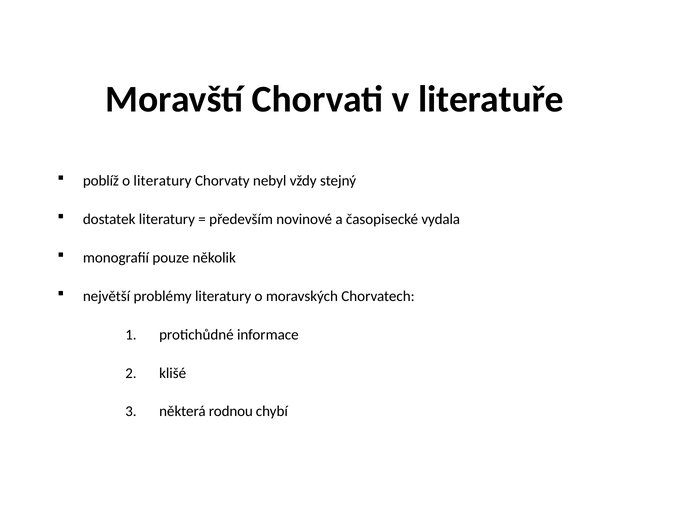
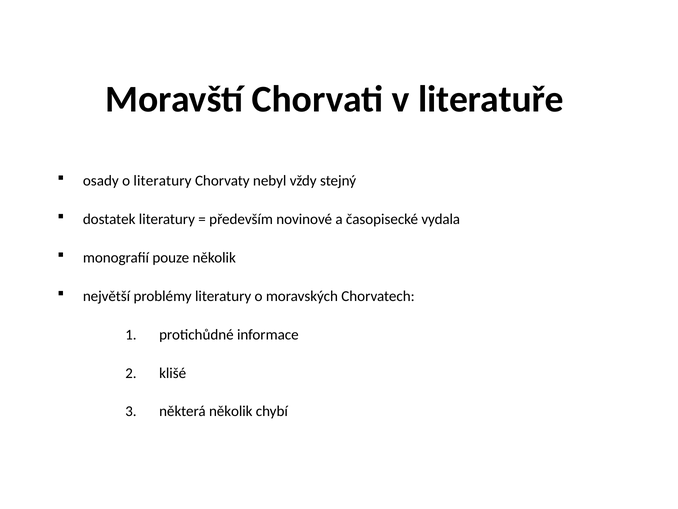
poblíž: poblíž -> osady (101, 181)
některá rodnou: rodnou -> několik (231, 411)
